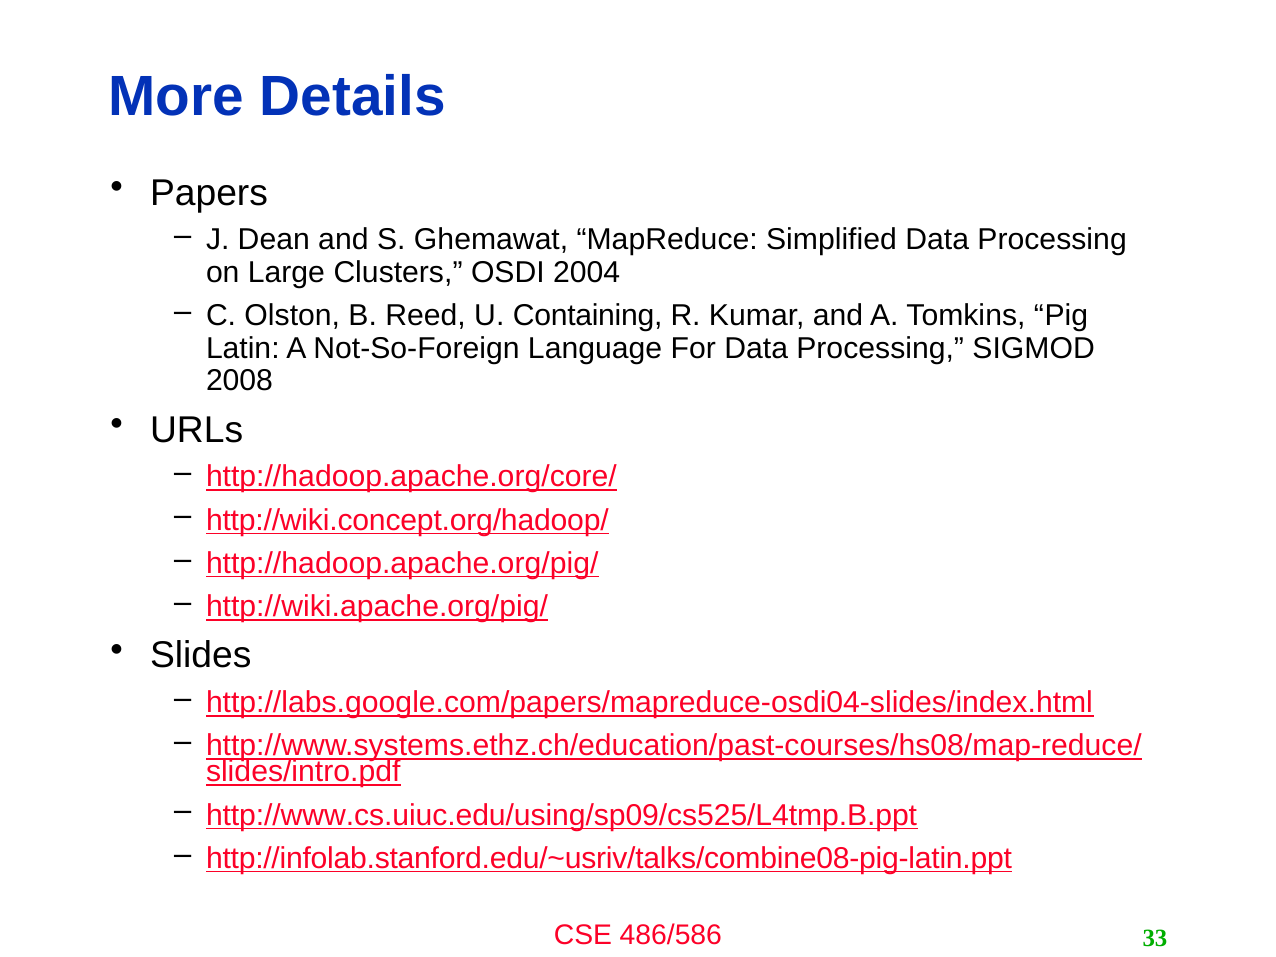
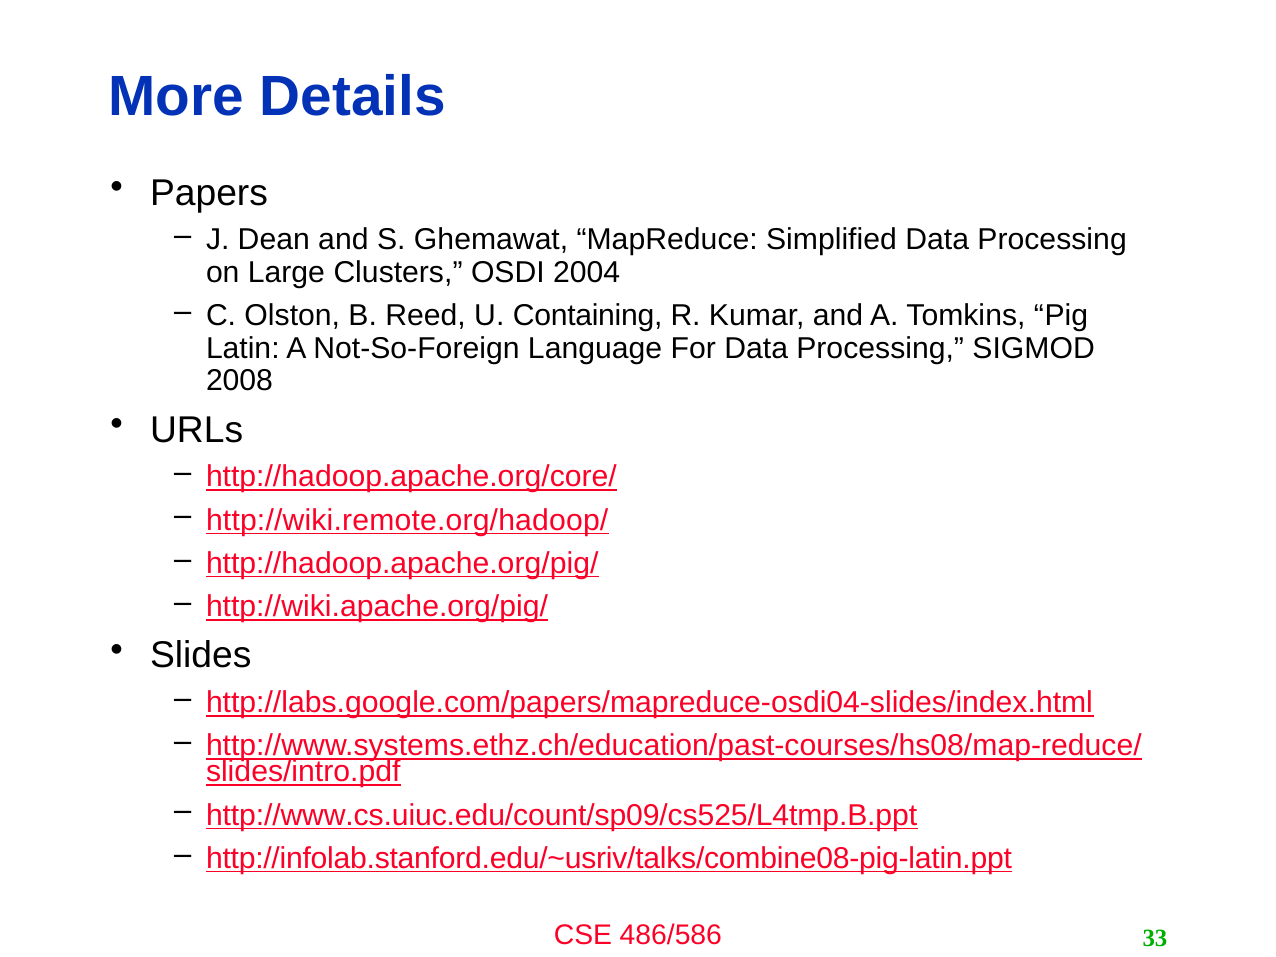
http://wiki.concept.org/hadoop/: http://wiki.concept.org/hadoop/ -> http://wiki.remote.org/hadoop/ (407, 520)
http://www.cs.uiuc.edu/using/sp09/cs525/L4tmp.B.ppt: http://www.cs.uiuc.edu/using/sp09/cs525/L4tmp.B.ppt -> http://www.cs.uiuc.edu/count/sp09/cs525/L4tmp.B.ppt (562, 815)
